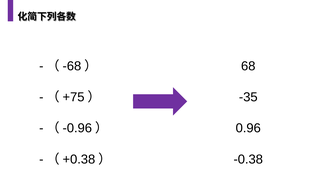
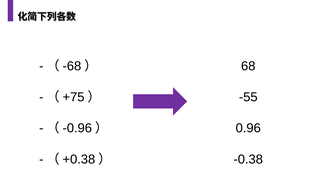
-35: -35 -> -55 (248, 97)
